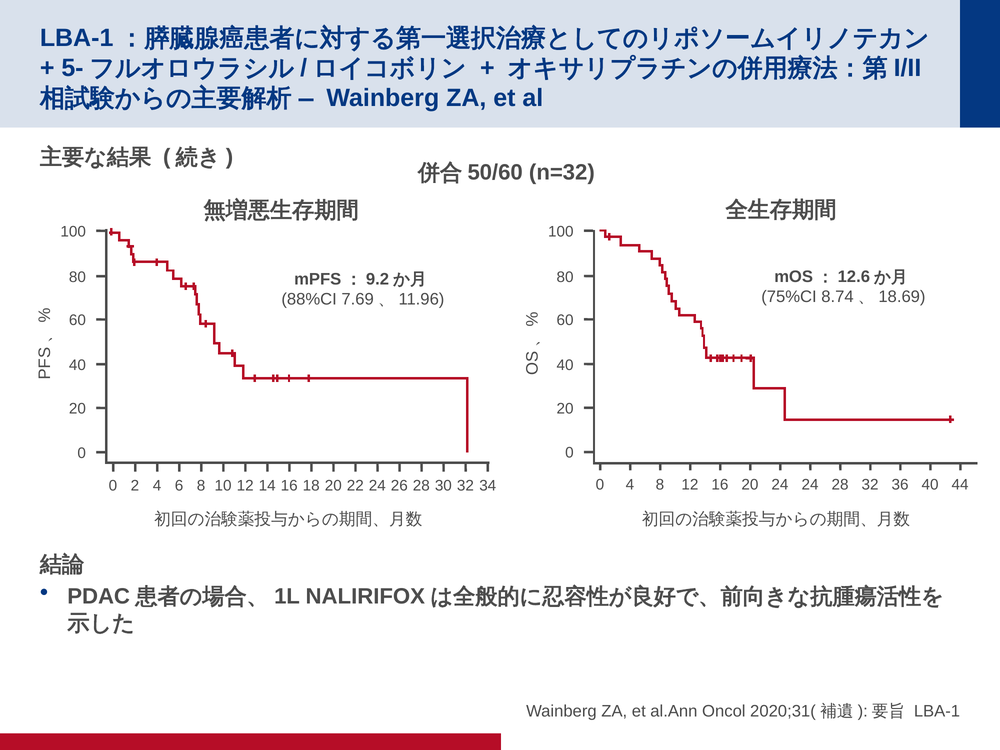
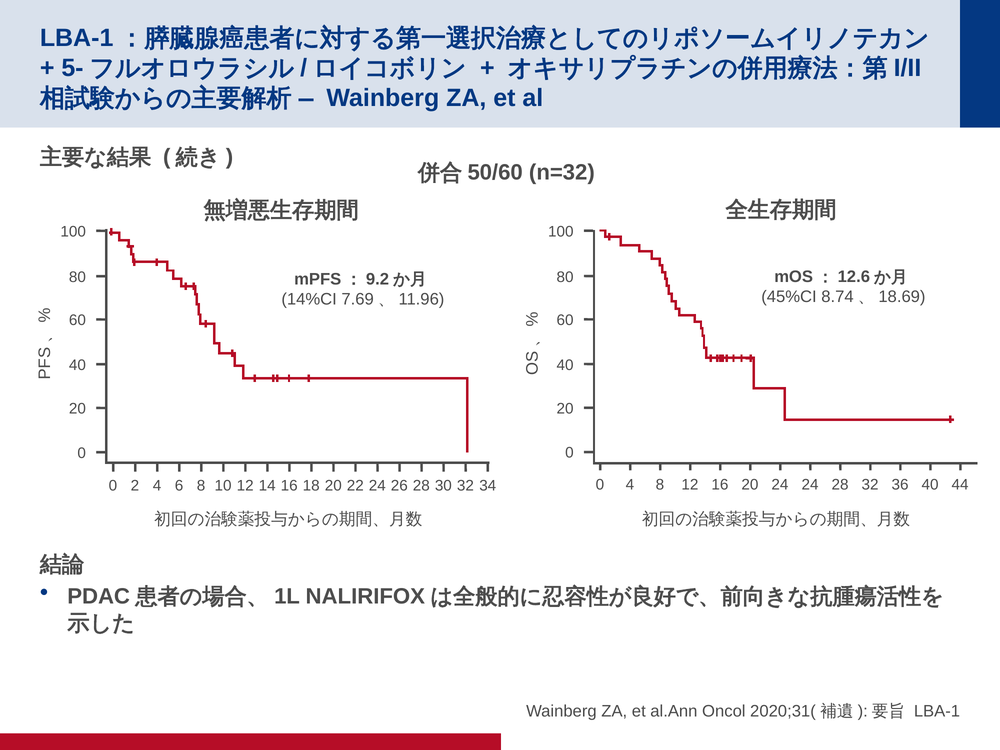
75%CI: 75%CI -> 45%CI (789, 297)
88%CI: 88%CI -> 14%CI (309, 299)
